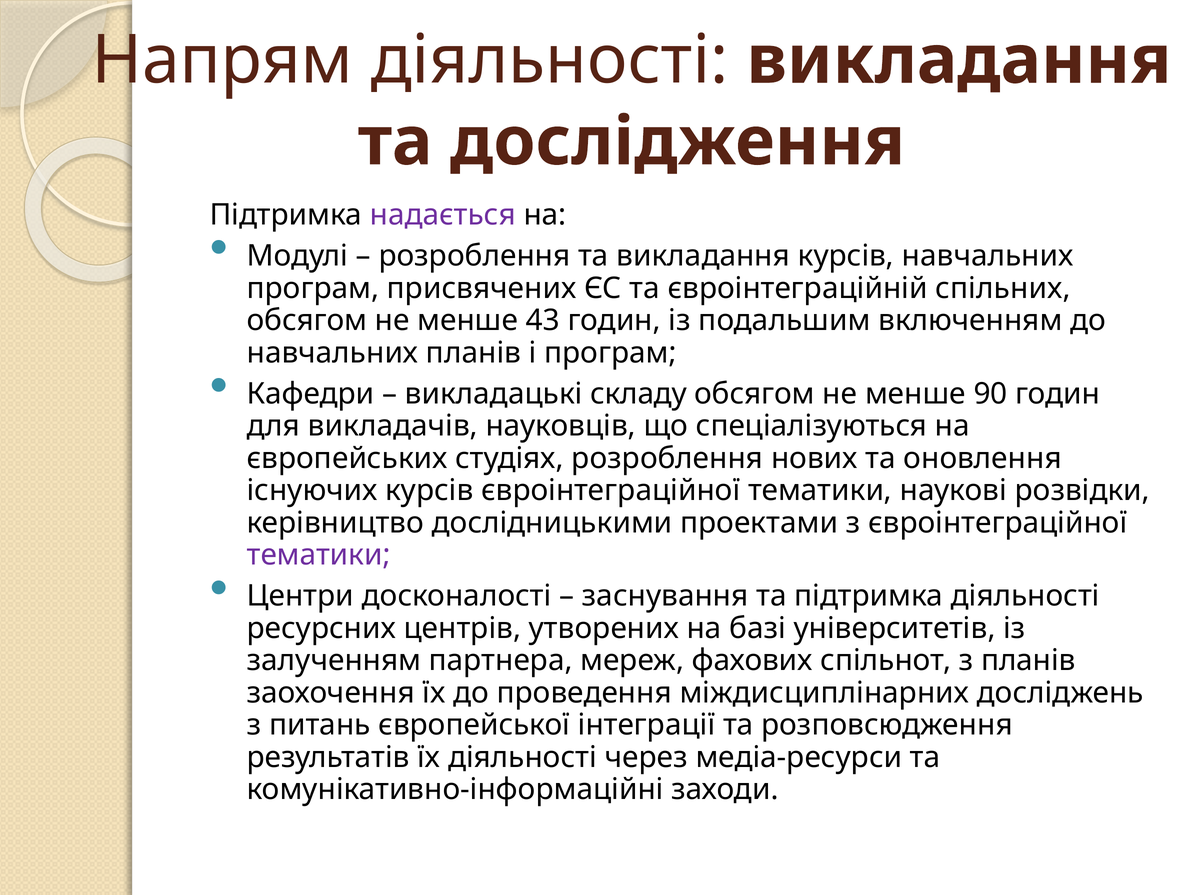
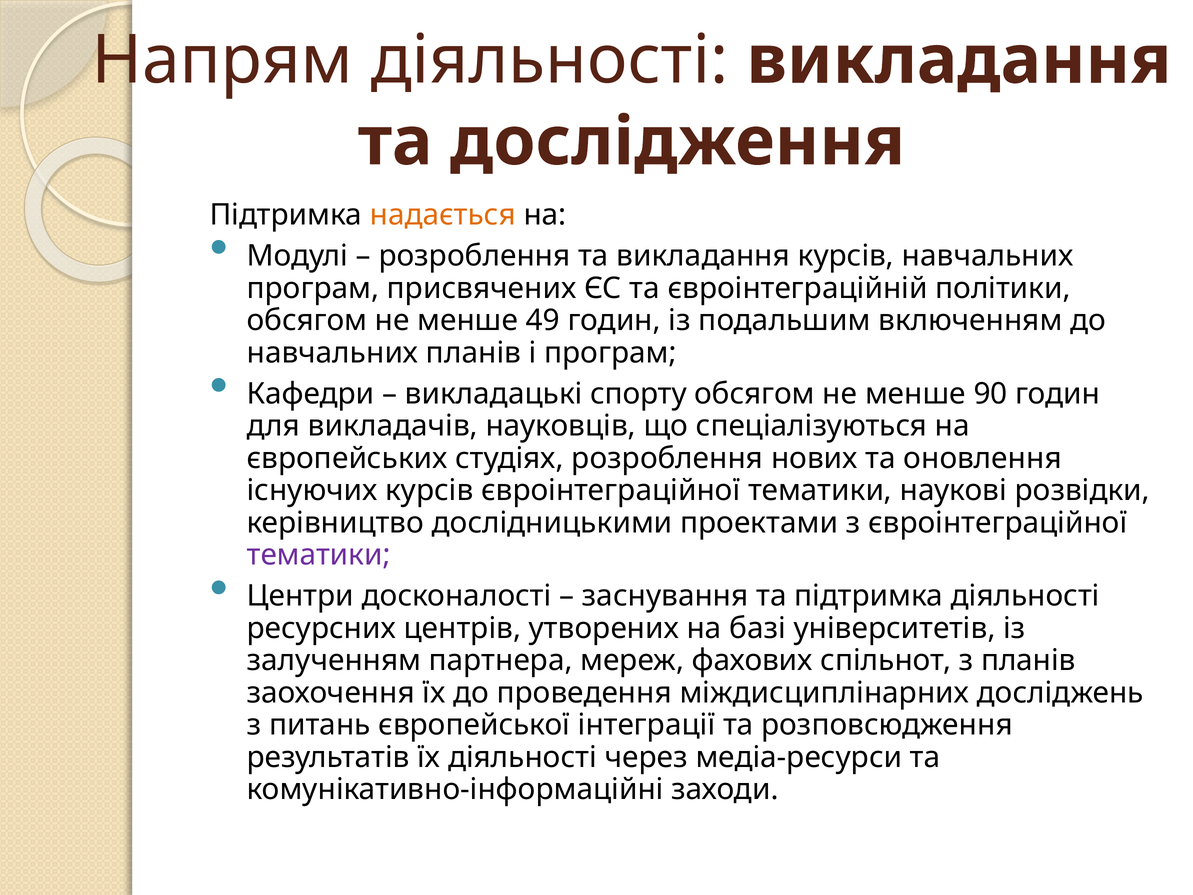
надається colour: purple -> orange (443, 215)
спільних: спільних -> політики (1003, 288)
43: 43 -> 49 (543, 320)
складу: складу -> спорту (639, 394)
